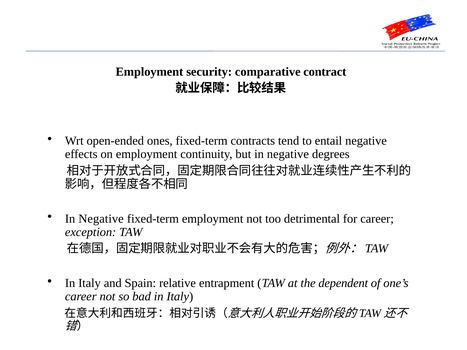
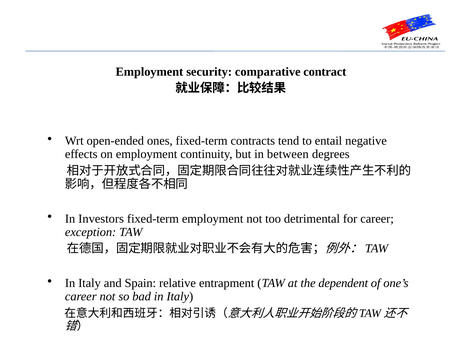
but in negative: negative -> between (288, 154)
Negative: Negative -> Investors (101, 219)
